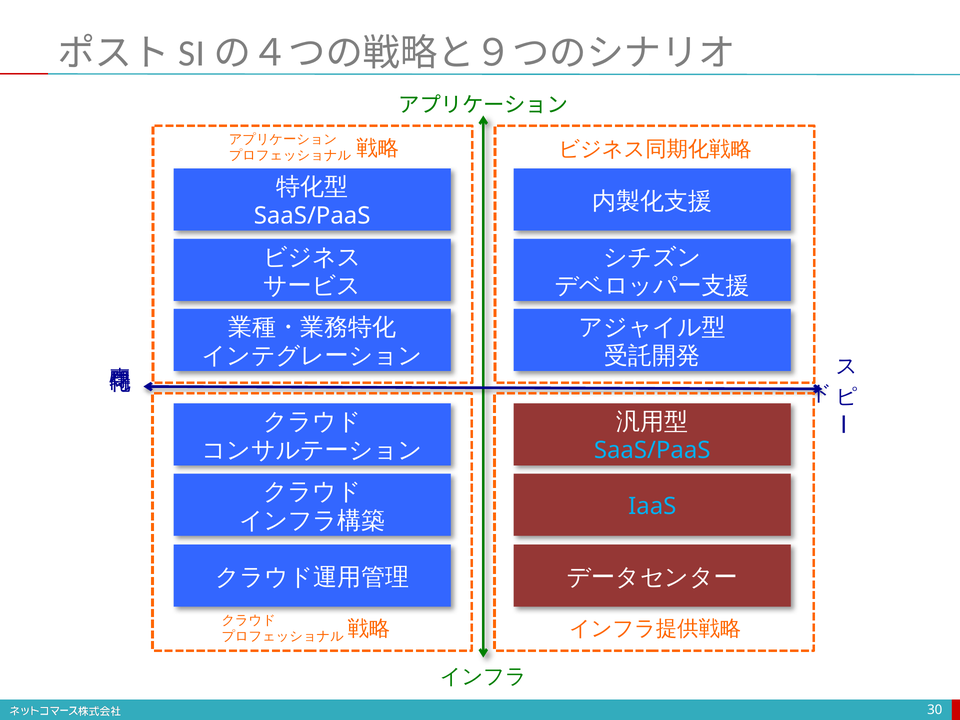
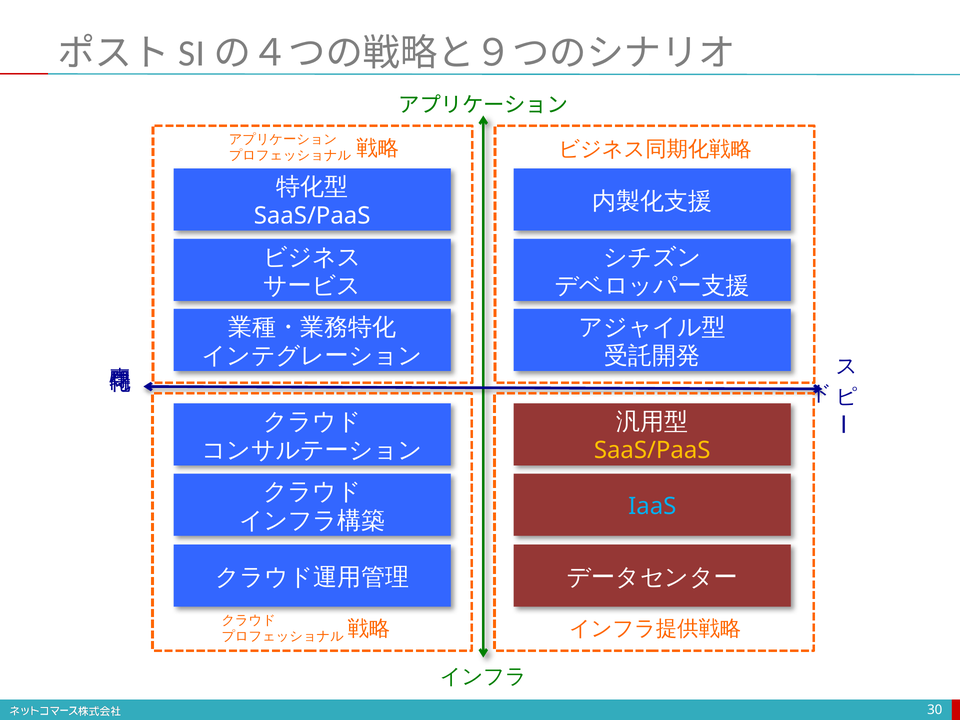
SaaS/PaaS colour: light blue -> yellow (652, 450)
